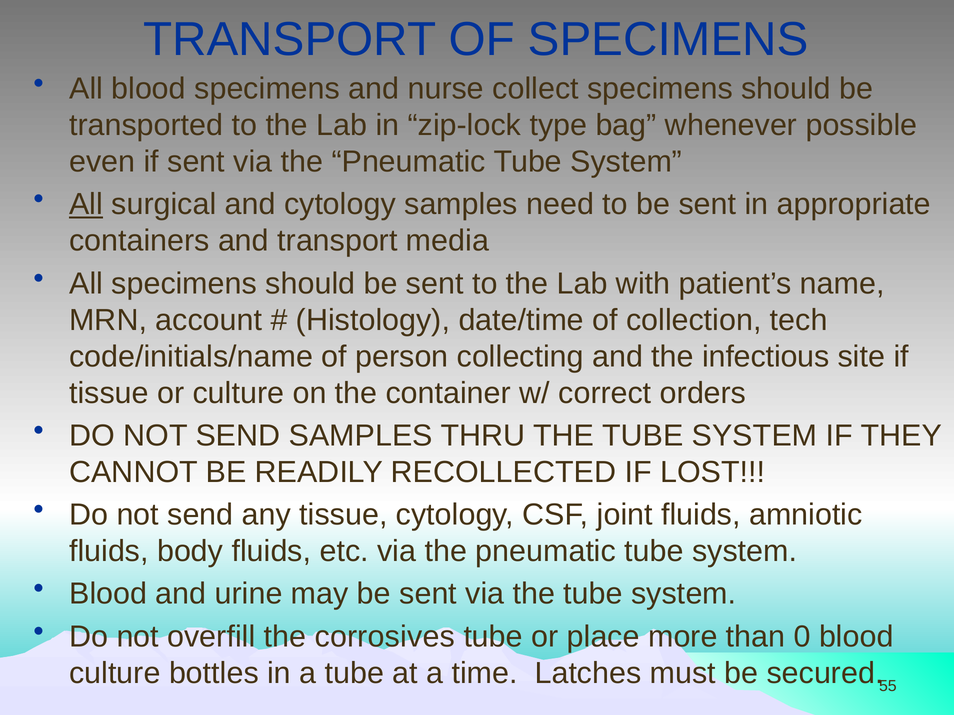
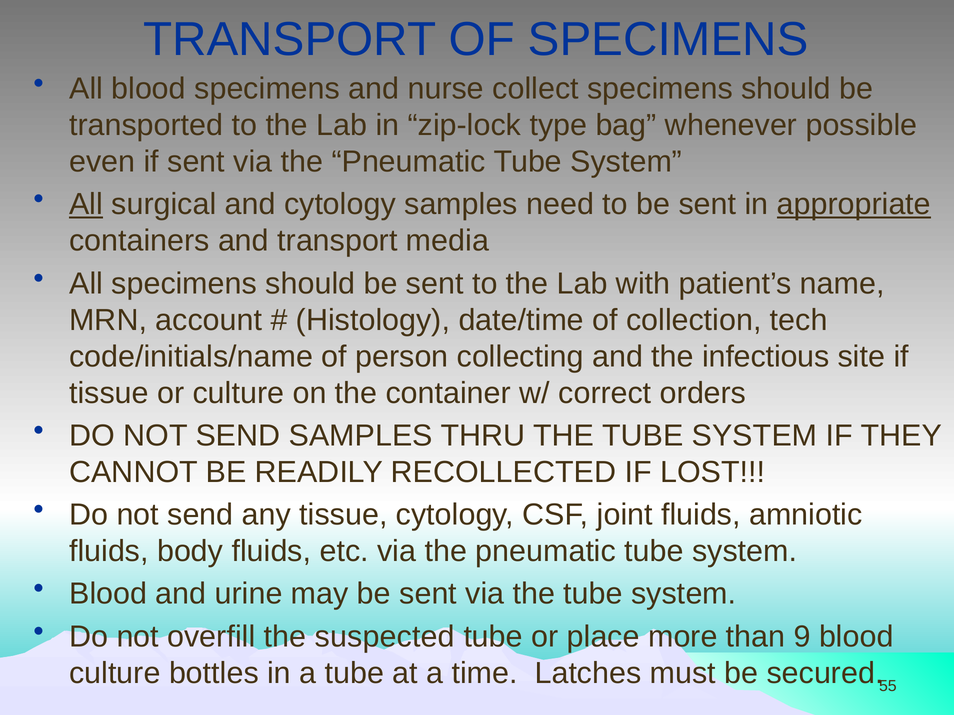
appropriate underline: none -> present (854, 204)
corrosives: corrosives -> suspected (385, 637)
0: 0 -> 9 (802, 637)
